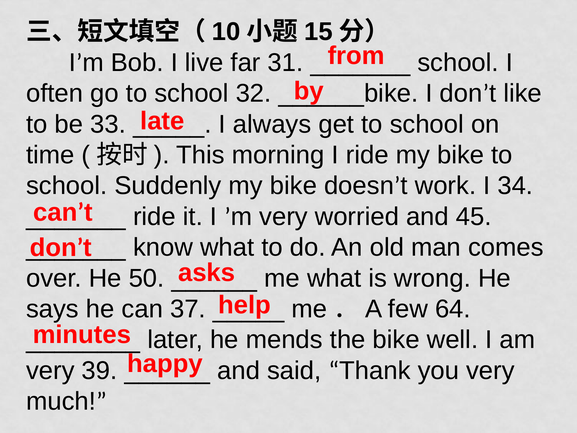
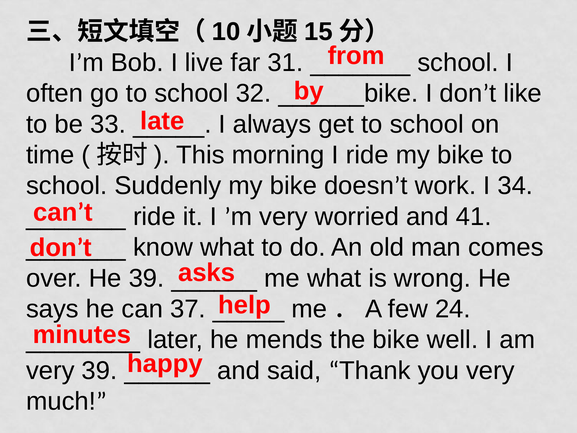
45: 45 -> 41 (474, 217)
He 50: 50 -> 39 (147, 278)
64: 64 -> 24 (453, 309)
